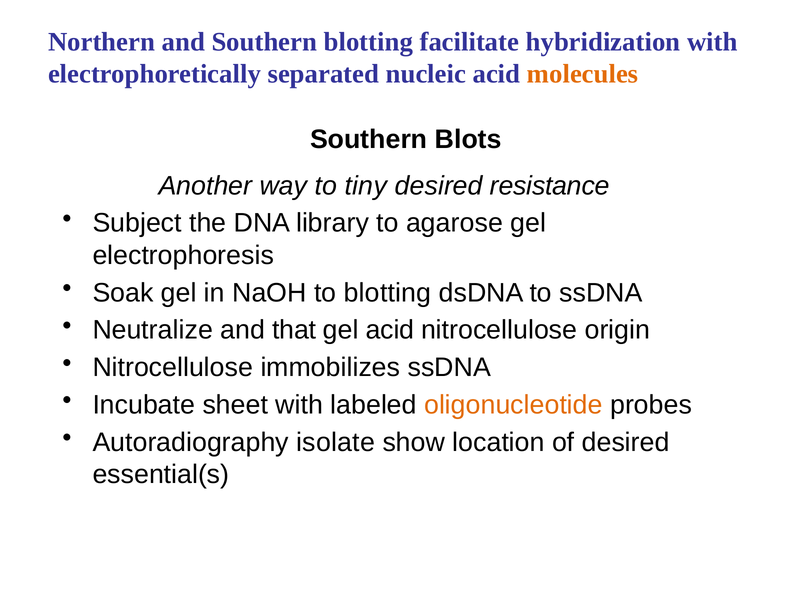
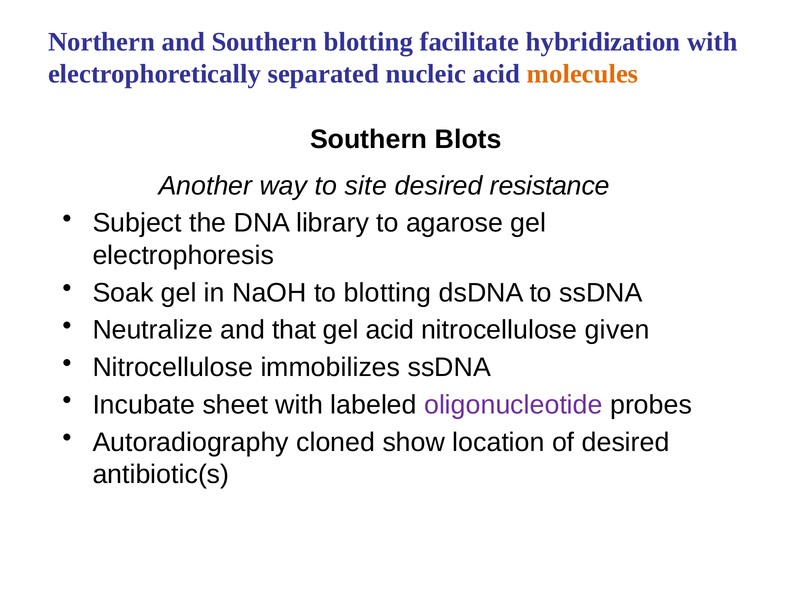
tiny: tiny -> site (366, 186)
origin: origin -> given (617, 330)
oligonucleotide colour: orange -> purple (513, 405)
isolate: isolate -> cloned (336, 443)
essential(s: essential(s -> antibiotic(s (161, 475)
